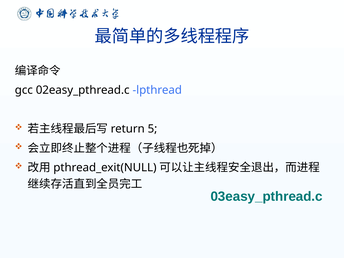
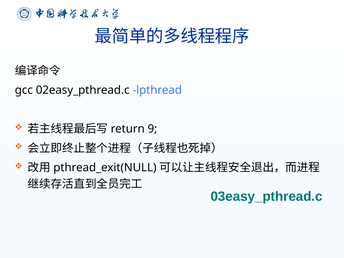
5: 5 -> 9 (152, 129)
